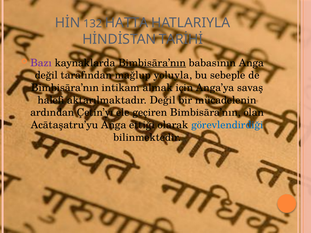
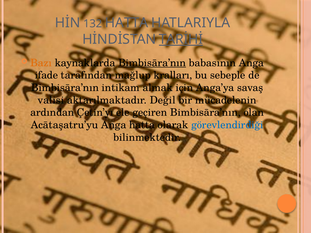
TARİHİ underline: none -> present (181, 39)
Bazı colour: purple -> orange (41, 63)
değil: değil -> ifade (46, 75)
yoluyla: yoluyla -> kralları (173, 75)
halefi: halefi -> valisi (51, 100)
Anga ettiği: ettiği -> hatta (142, 125)
